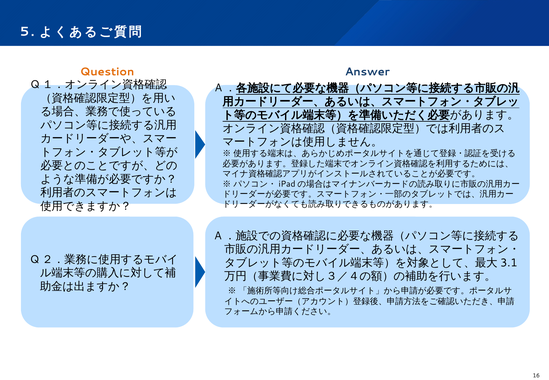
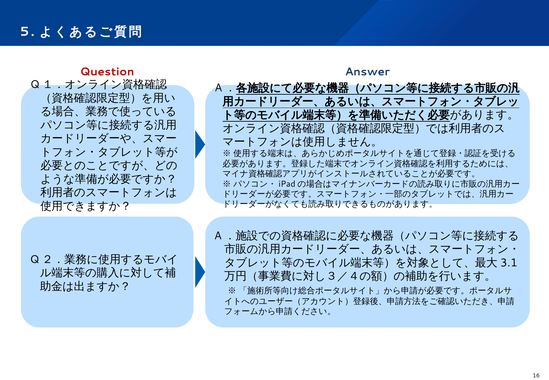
Question colour: orange -> red (107, 72)
